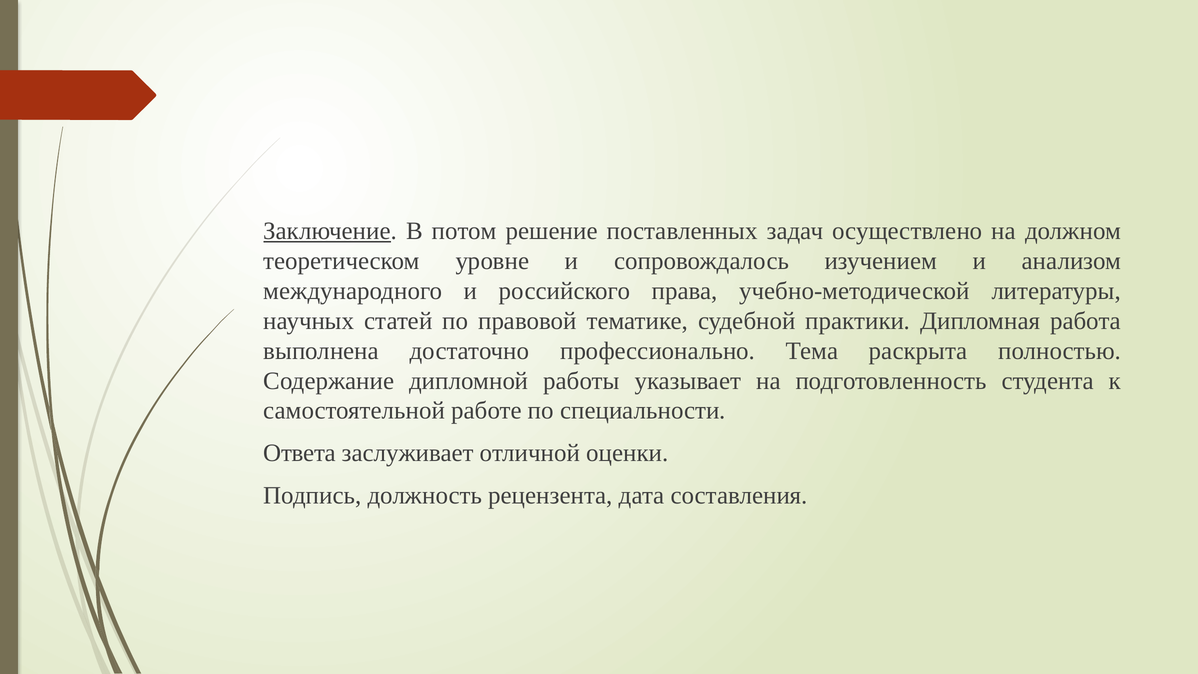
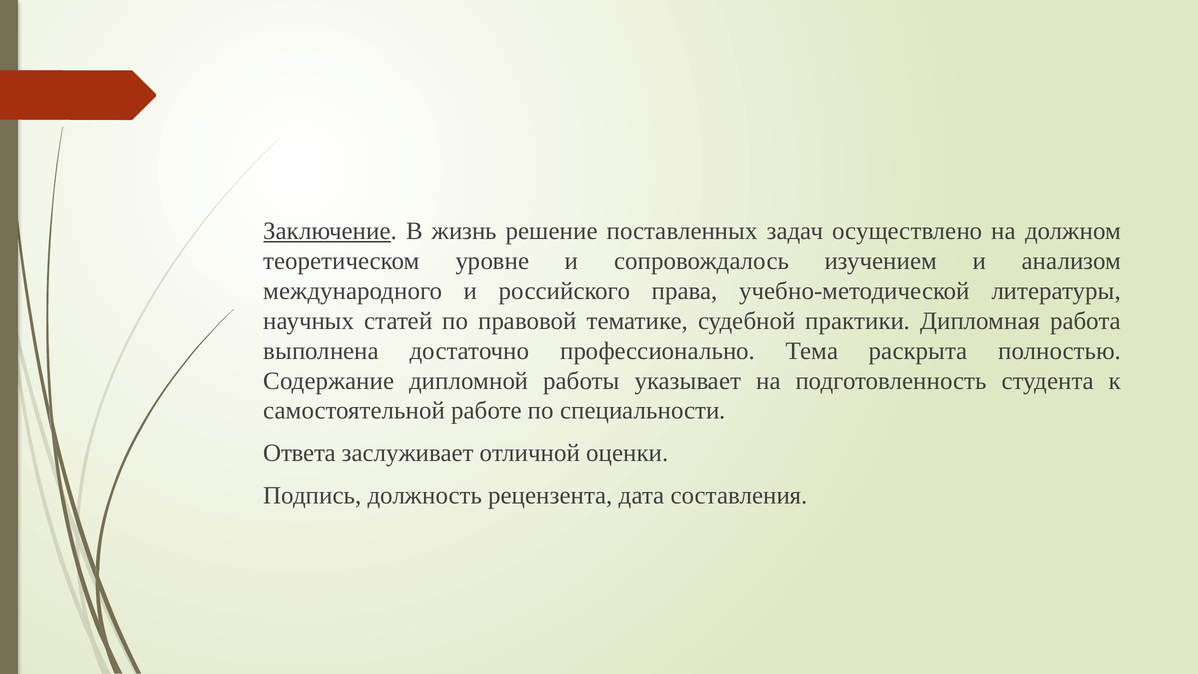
потом: потом -> жизнь (464, 231)
